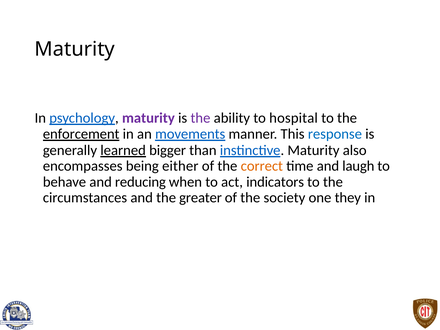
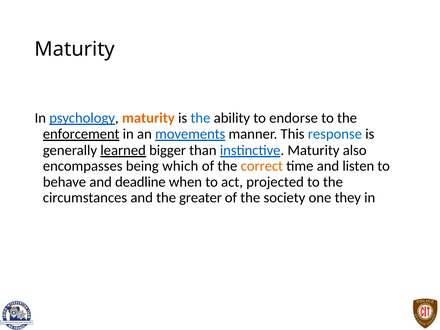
maturity colour: purple -> orange (148, 118)
the colour: purple -> blue (200, 118)
hospital: hospital -> endorse (294, 118)
either: either -> which (180, 166)
laugh: laugh -> listen (358, 166)
reducing: reducing -> deadline (140, 182)
indicators: indicators -> projected (275, 182)
